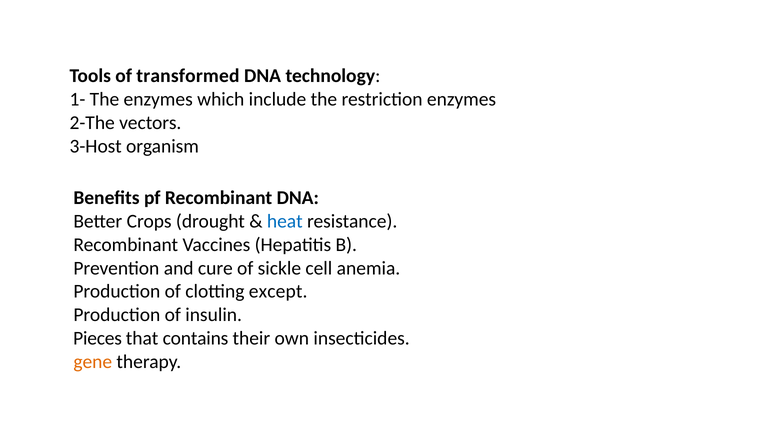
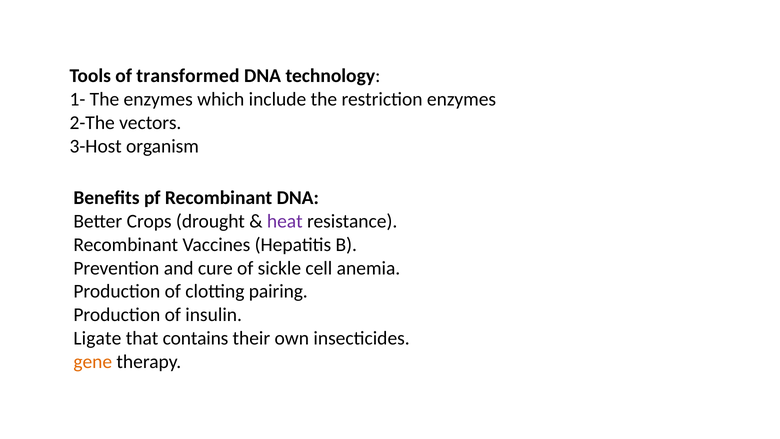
heat colour: blue -> purple (285, 221)
except: except -> pairing (278, 291)
Pieces: Pieces -> Ligate (97, 338)
